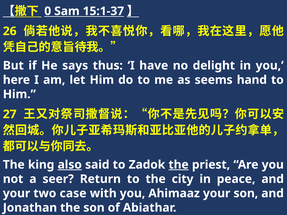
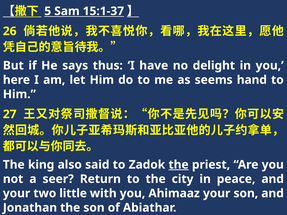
0: 0 -> 5 (48, 11)
also underline: present -> none (70, 165)
case: case -> little (73, 194)
